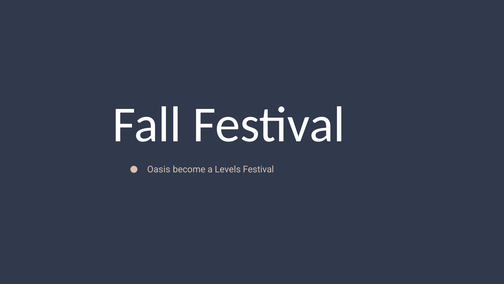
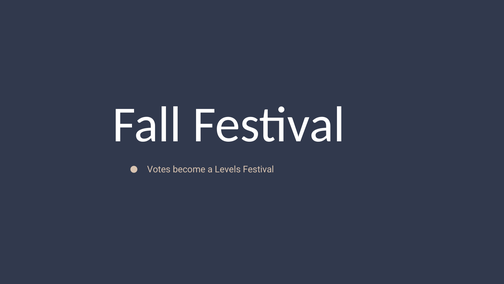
Oasis: Oasis -> Votes (159, 169)
